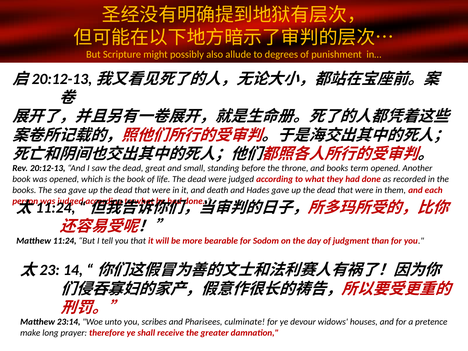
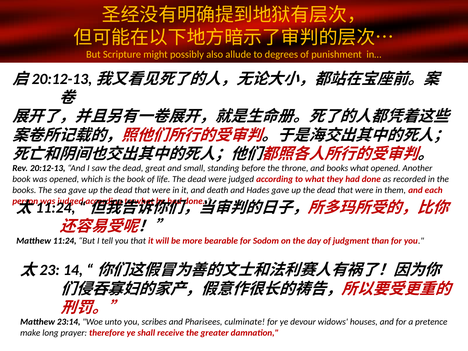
books term: term -> what (359, 168)
